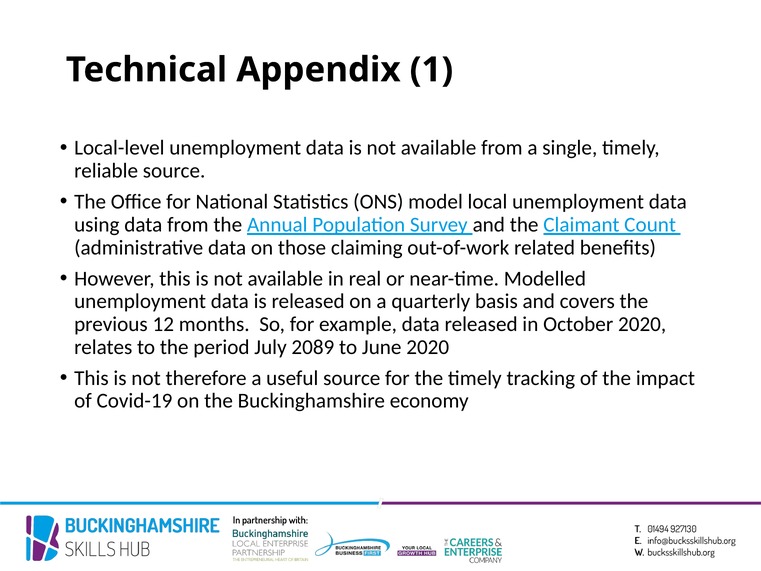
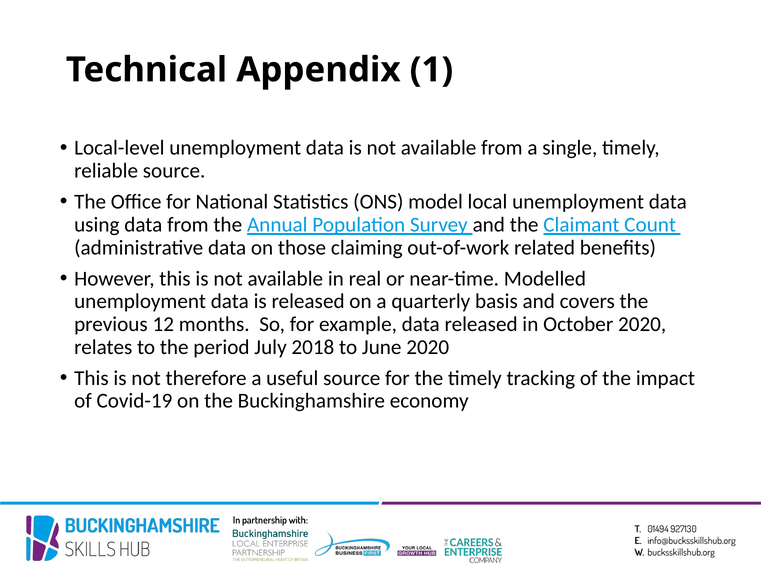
2089: 2089 -> 2018 (313, 347)
